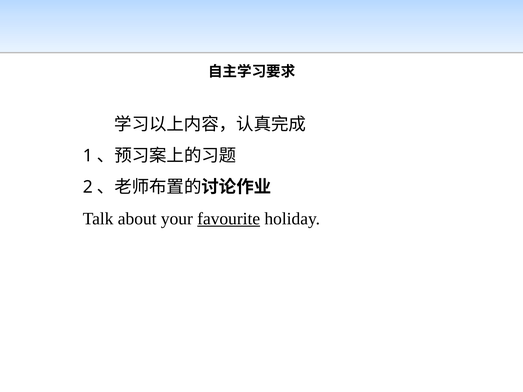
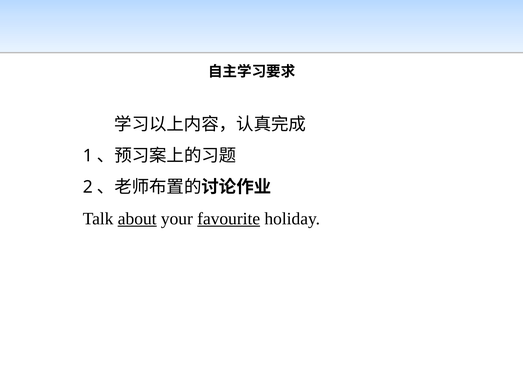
about underline: none -> present (137, 219)
